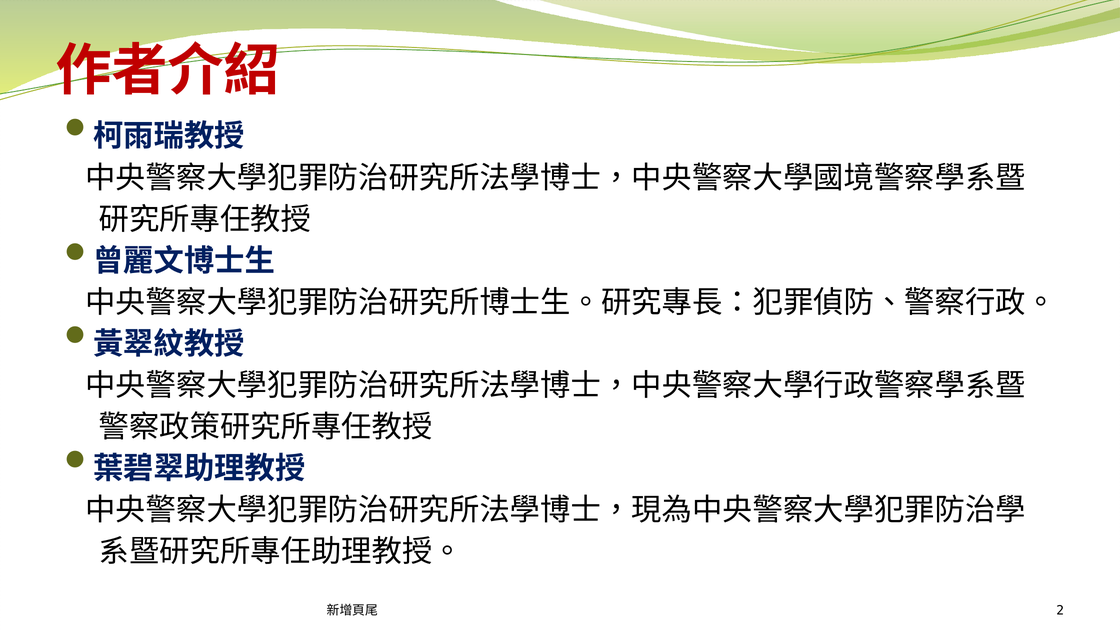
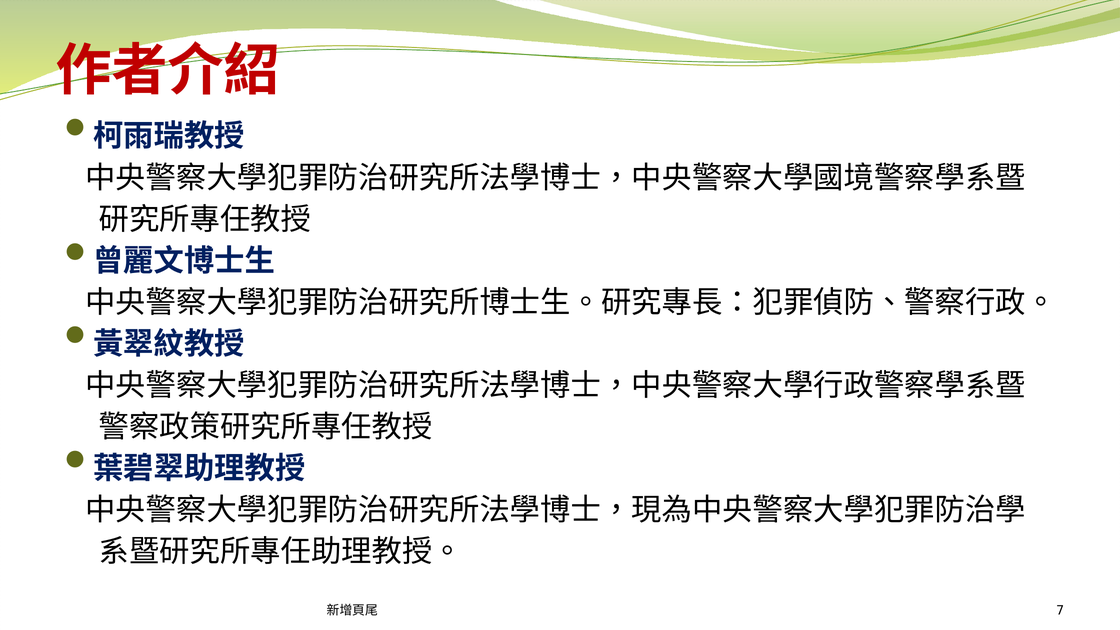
2: 2 -> 7 (1060, 611)
